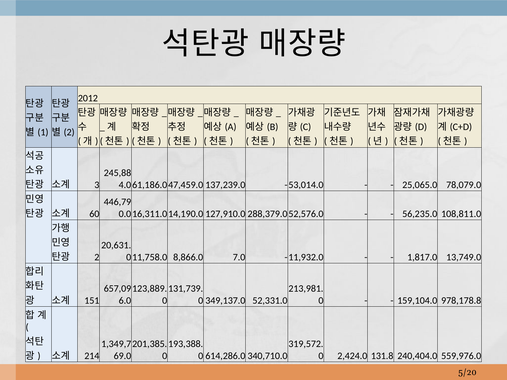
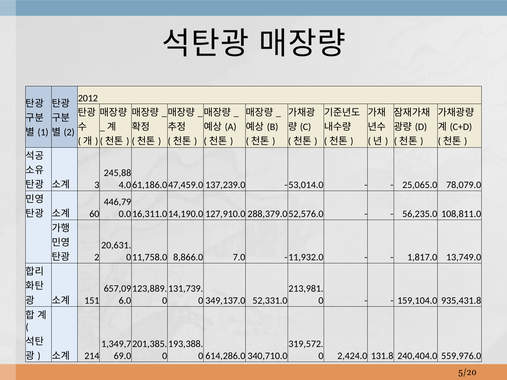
978,178.8: 978,178.8 -> 935,431.8 (461, 301)
